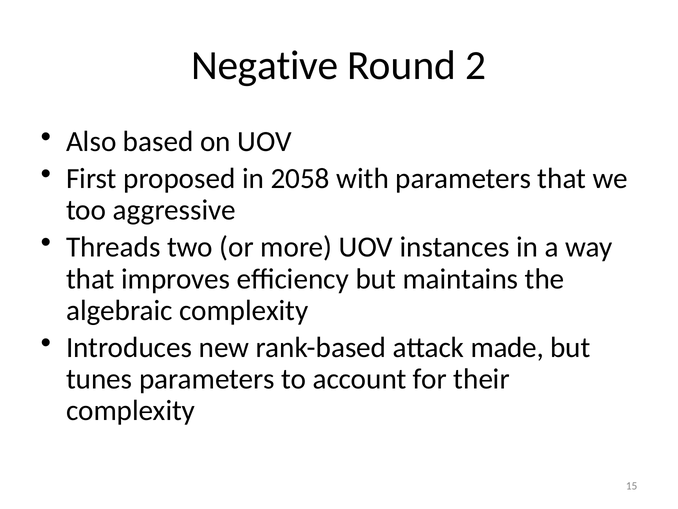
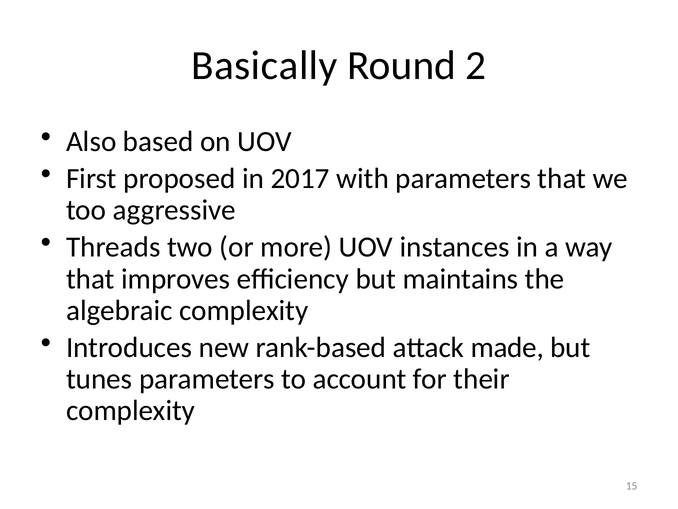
Negative: Negative -> Basically (264, 66)
2058: 2058 -> 2017 (300, 179)
